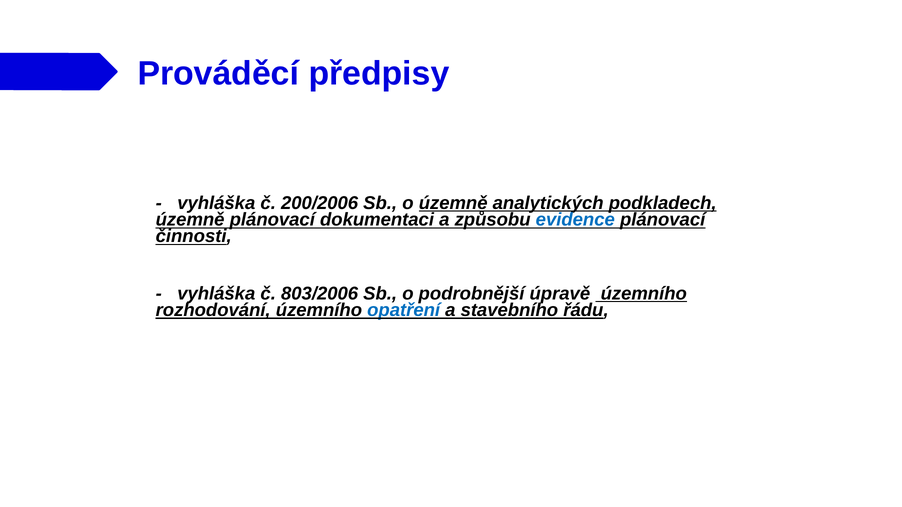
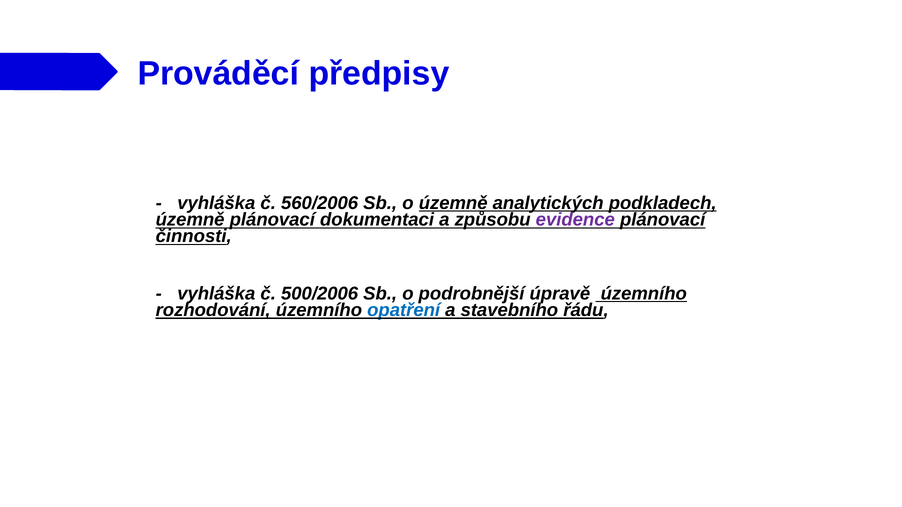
200/2006: 200/2006 -> 560/2006 (320, 203)
evidence colour: blue -> purple (575, 220)
803/2006: 803/2006 -> 500/2006 (320, 294)
